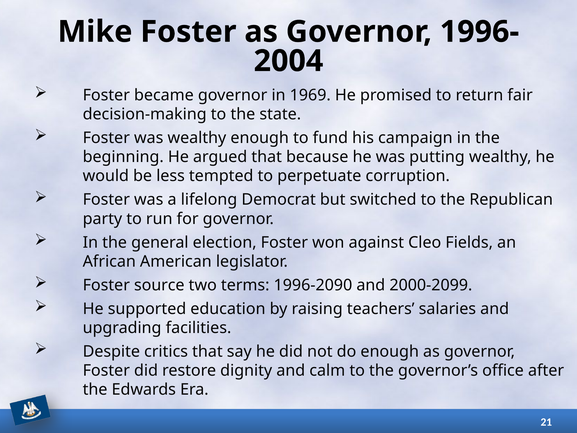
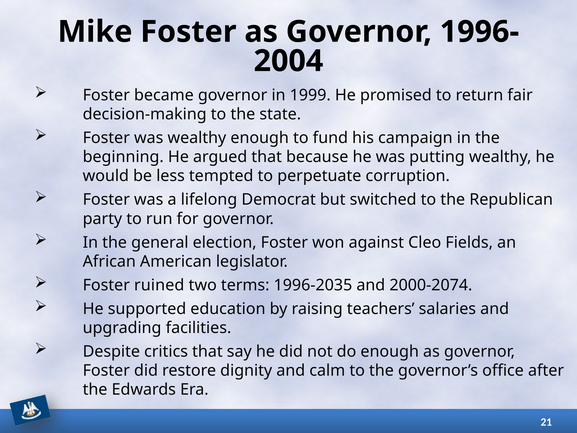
1969: 1969 -> 1999 (310, 95)
source: source -> ruined (159, 285)
1996-2090: 1996-2090 -> 1996-2035 (313, 285)
2000-2099: 2000-2099 -> 2000-2074 (431, 285)
